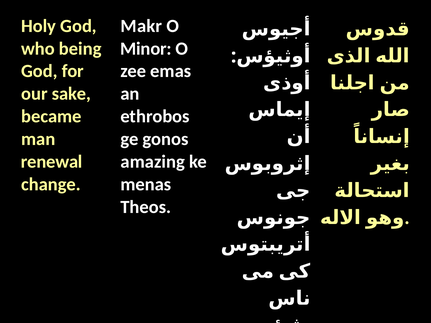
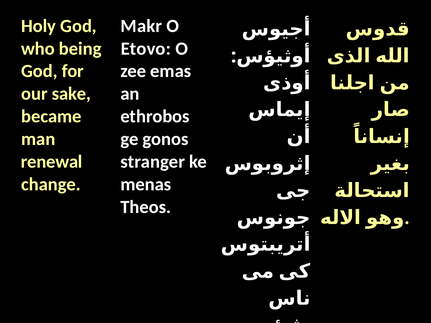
Minor: Minor -> Etovo (146, 49)
amazing: amazing -> stranger (153, 162)
